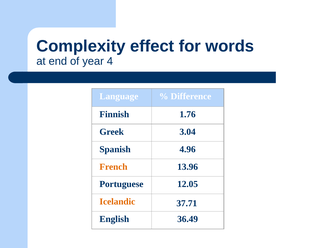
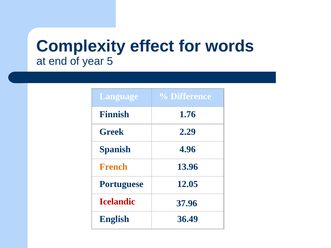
4: 4 -> 5 (110, 61)
3.04: 3.04 -> 2.29 (188, 132)
Icelandic colour: orange -> red (117, 202)
37.71: 37.71 -> 37.96 (187, 203)
